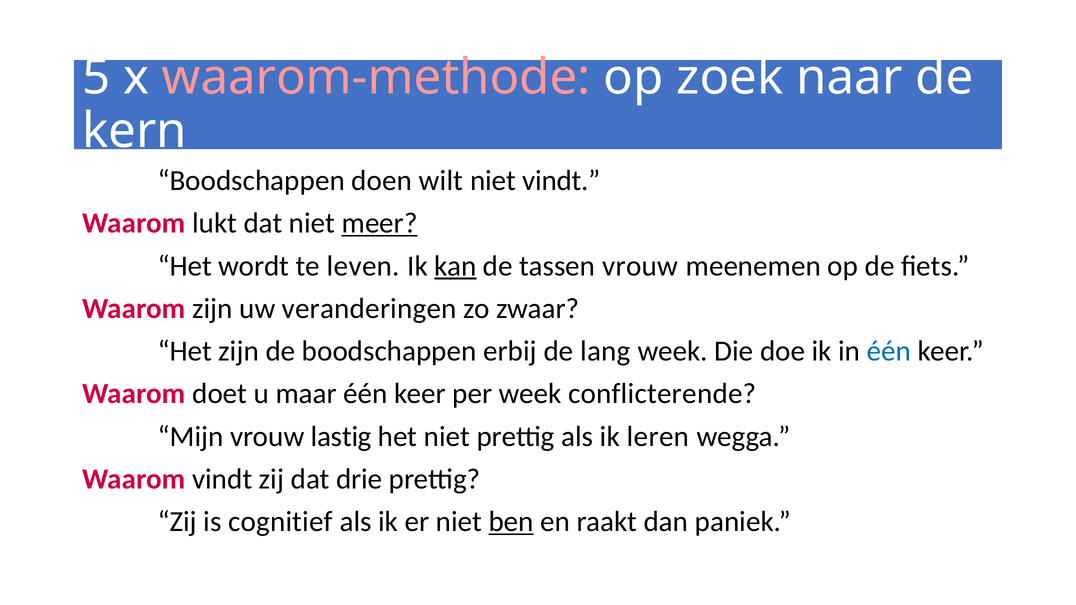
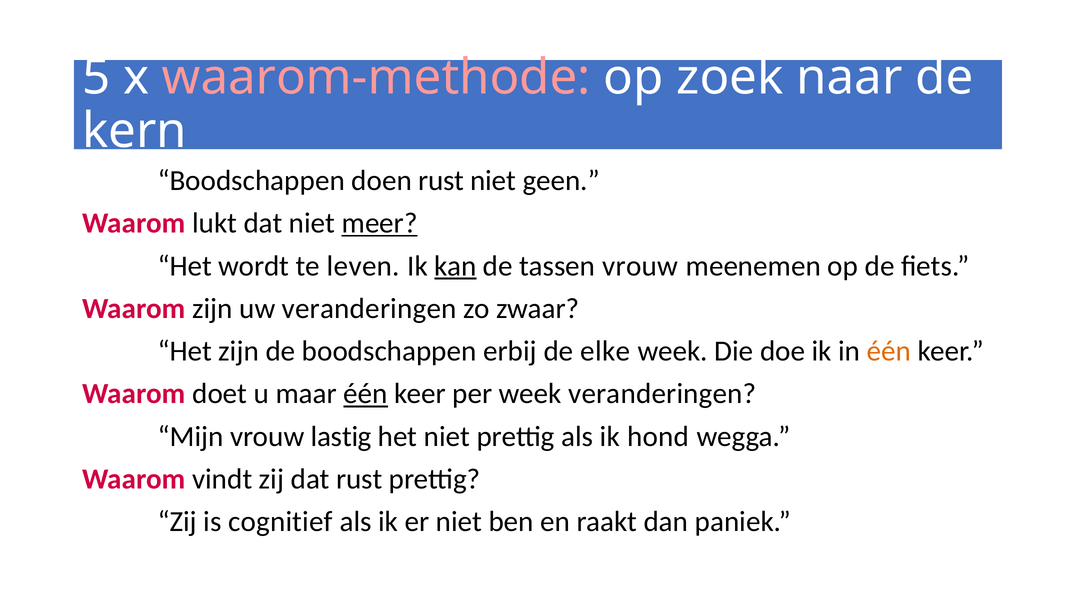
doen wilt: wilt -> rust (441, 181)
niet vindt: vindt -> geen (561, 181)
lang: lang -> elke (605, 351)
één colour: blue -> orange (889, 351)
één underline: none -> present (366, 394)
week conflicterende: conflicterende -> veranderingen (662, 394)
leren: leren -> hond (658, 437)
dat drie: drie -> rust (359, 479)
ben underline: present -> none (511, 522)
